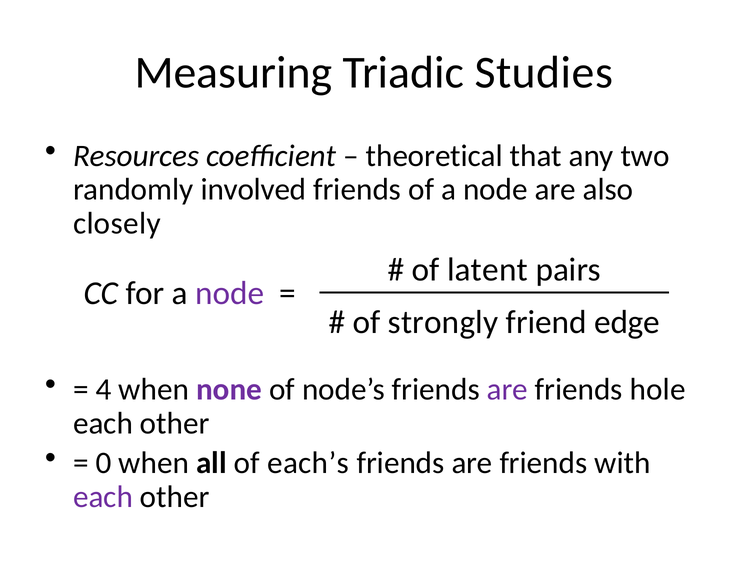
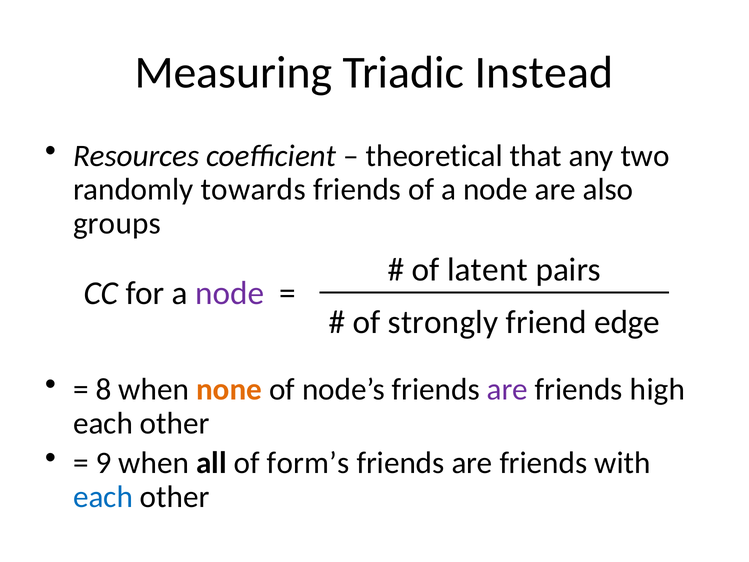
Studies: Studies -> Instead (544, 73)
involved: involved -> towards (253, 189)
closely: closely -> groups (117, 223)
4: 4 -> 8 (103, 389)
none colour: purple -> orange (229, 389)
hole: hole -> high (658, 389)
0: 0 -> 9 (103, 463)
each’s: each’s -> form’s (308, 463)
each colour: purple -> blue (103, 496)
